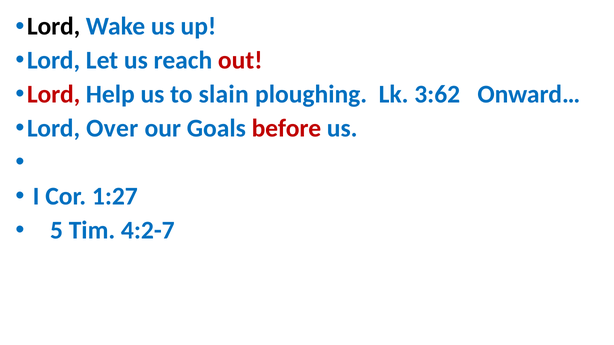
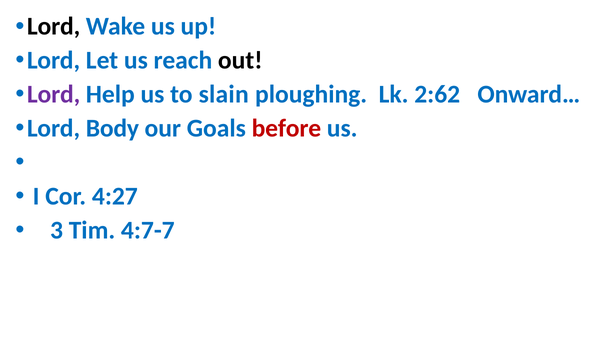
out colour: red -> black (240, 61)
Lord colour: red -> purple (54, 95)
3:62: 3:62 -> 2:62 (437, 95)
Over: Over -> Body (112, 129)
1:27: 1:27 -> 4:27 (115, 197)
5: 5 -> 3 (57, 231)
4:2-7: 4:2-7 -> 4:7-7 (148, 231)
